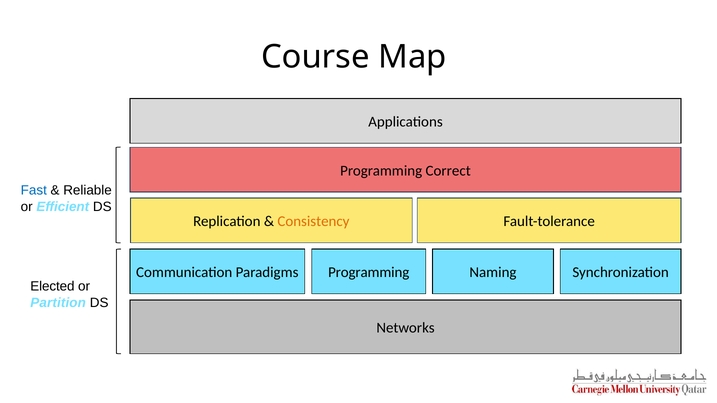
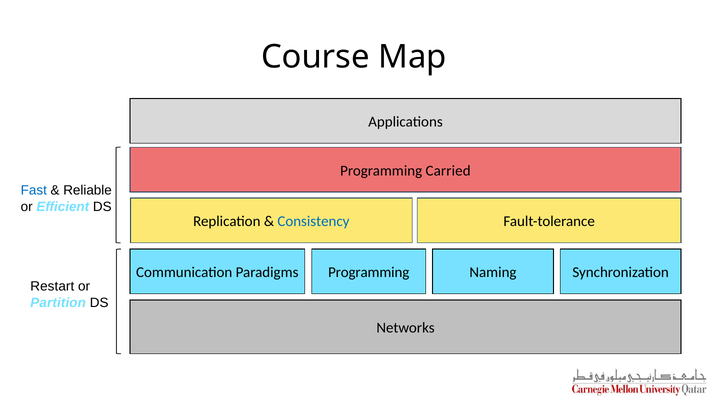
Correct: Correct -> Carried (448, 171)
Consistency colour: orange -> blue (313, 222)
Elected: Elected -> Restart (52, 287)
